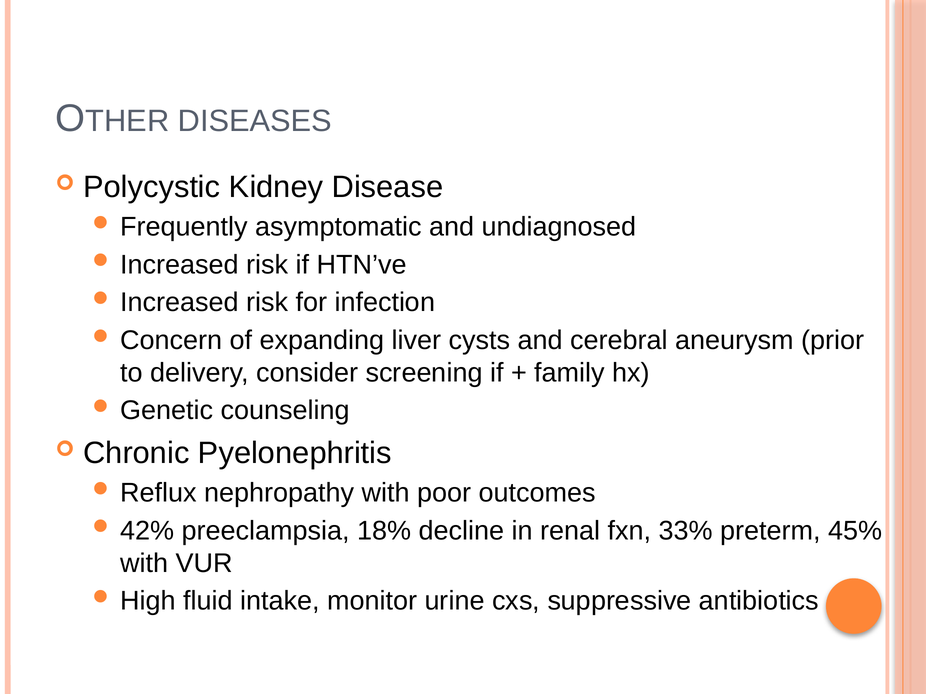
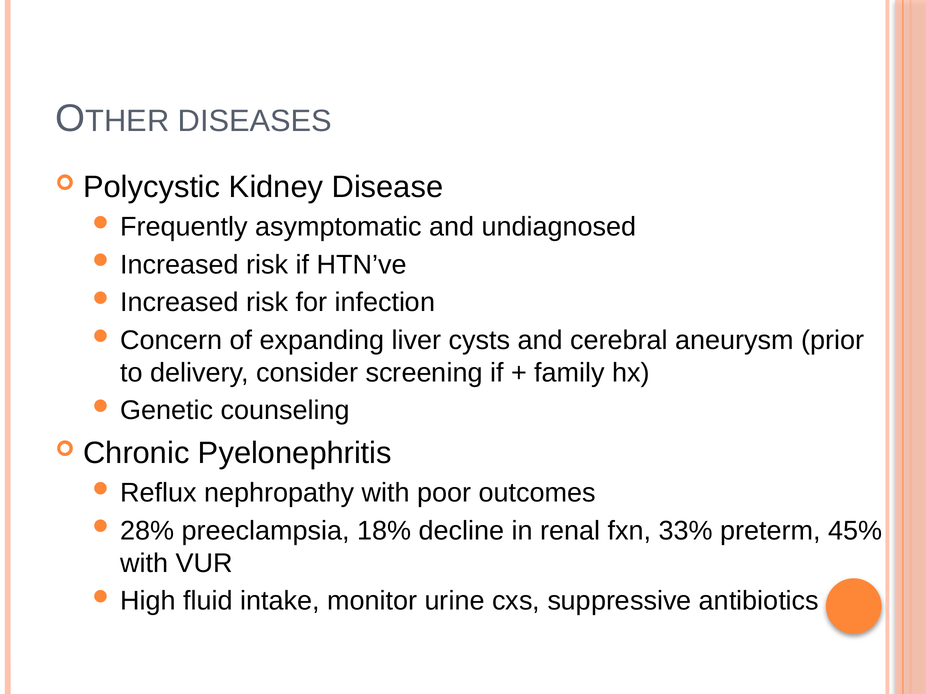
42%: 42% -> 28% (147, 531)
